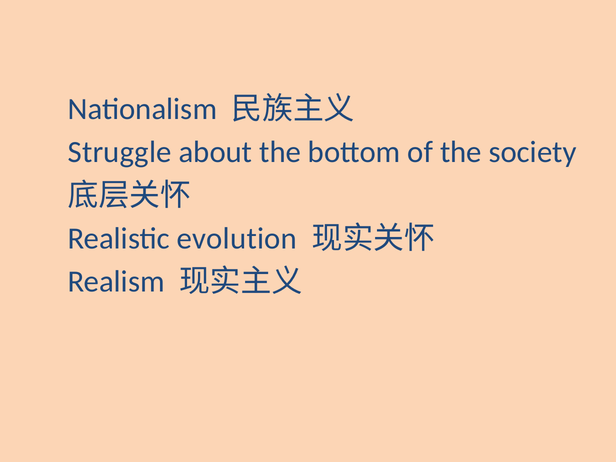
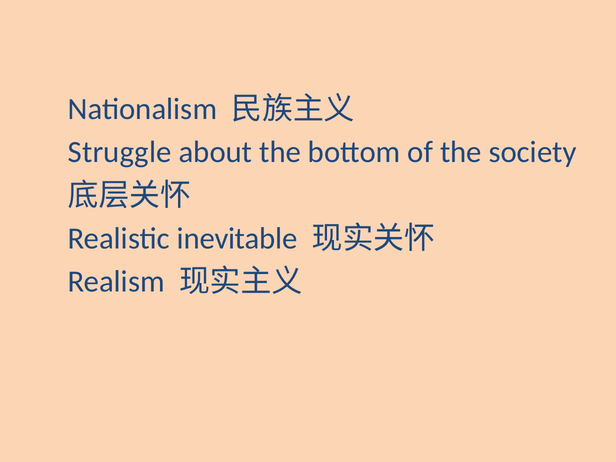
evolution: evolution -> inevitable (237, 239)
